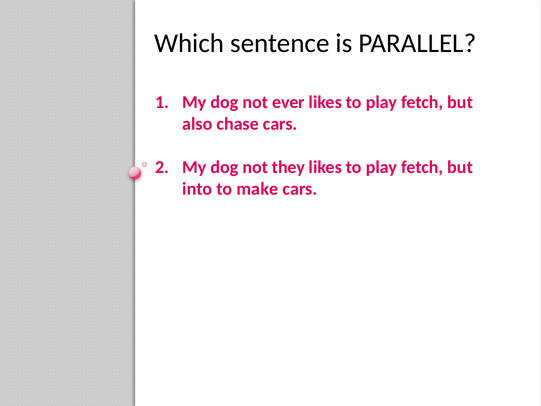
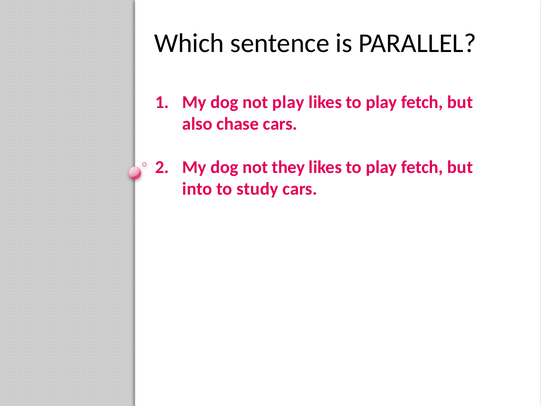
not ever: ever -> play (288, 102)
make: make -> study (257, 189)
